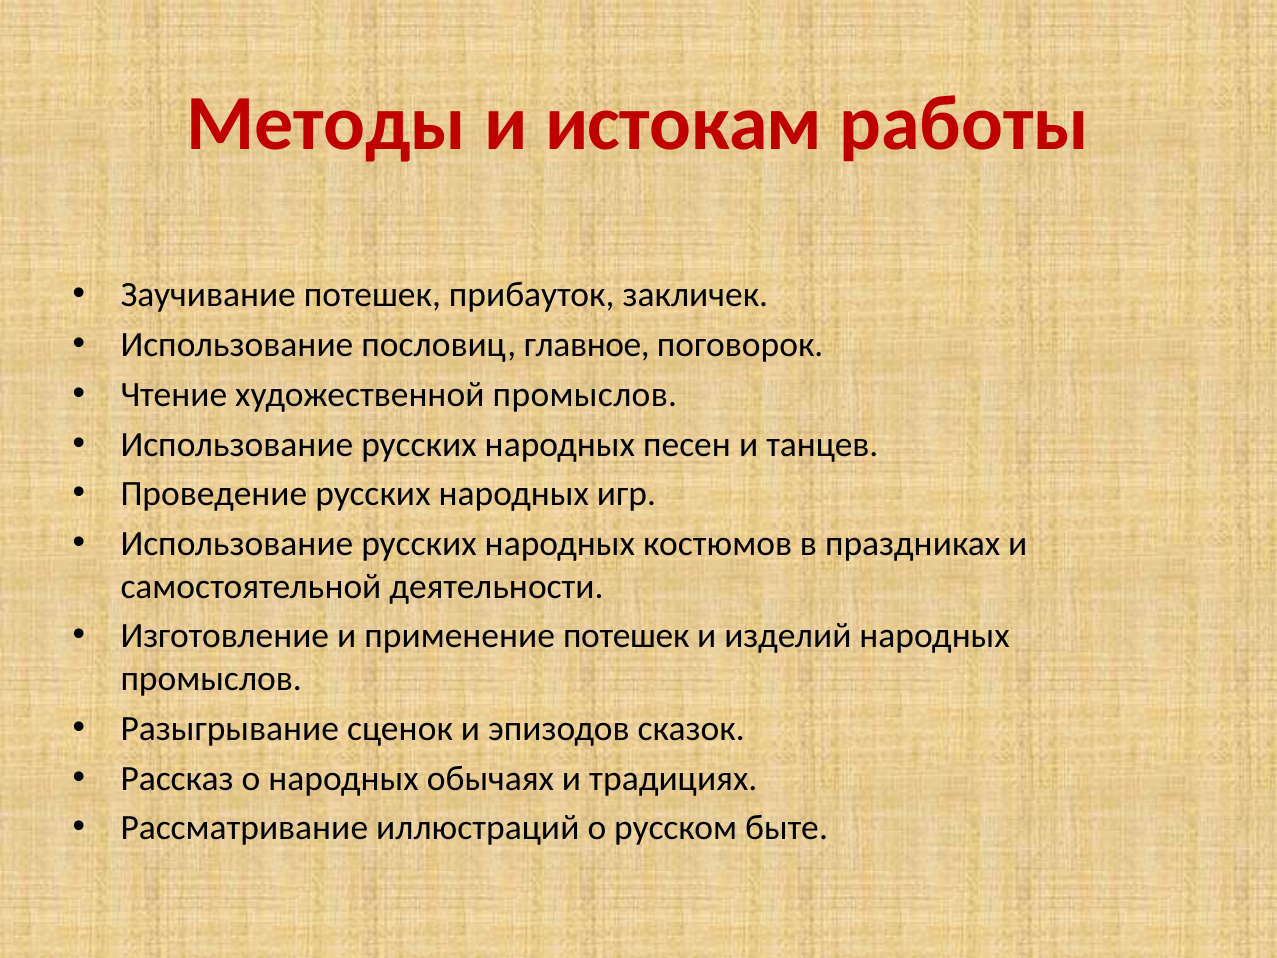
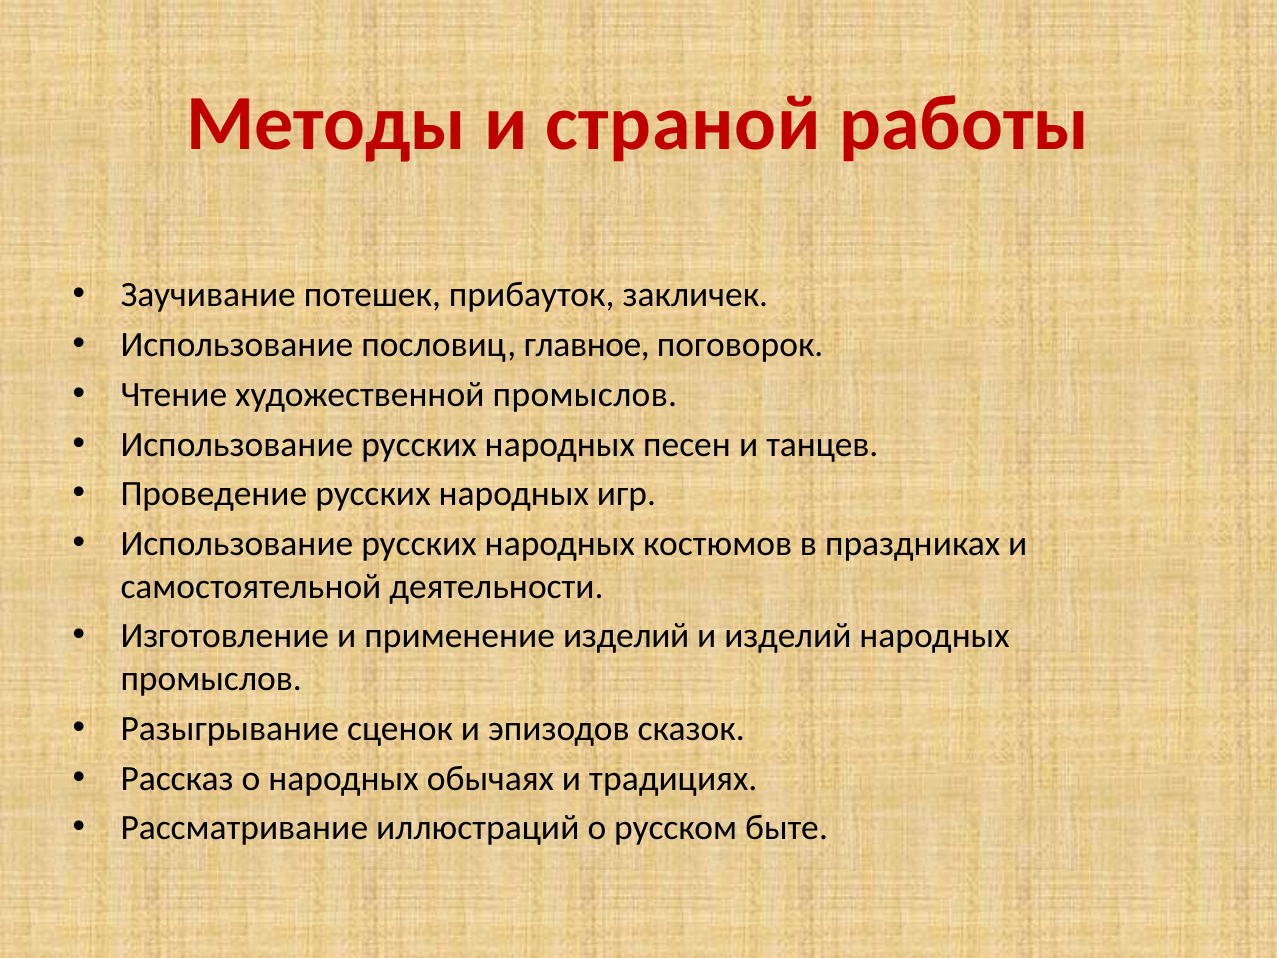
истокам: истокам -> страной (683, 124)
применение потешек: потешек -> изделий (626, 636)
